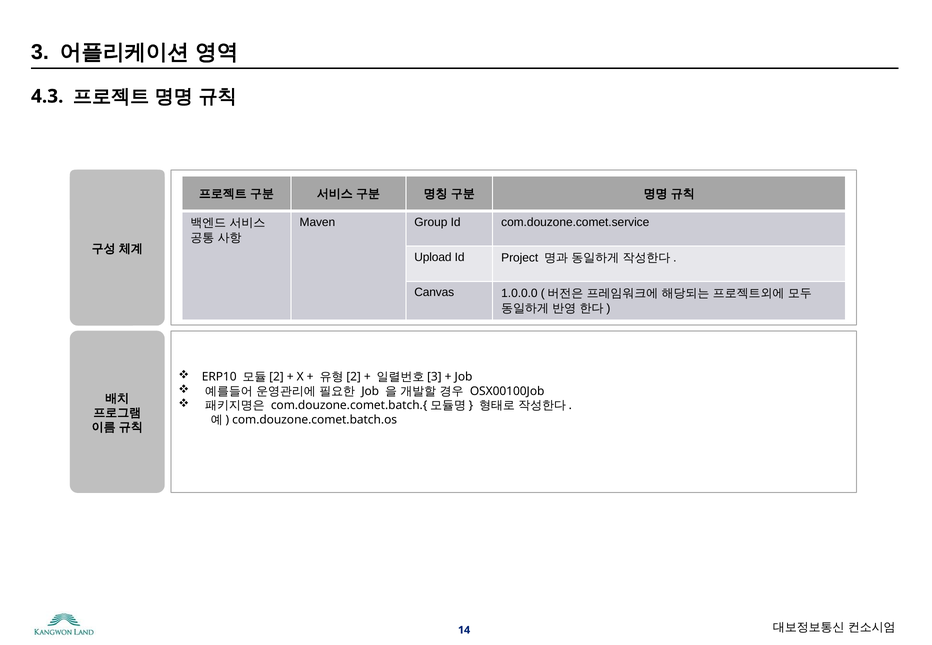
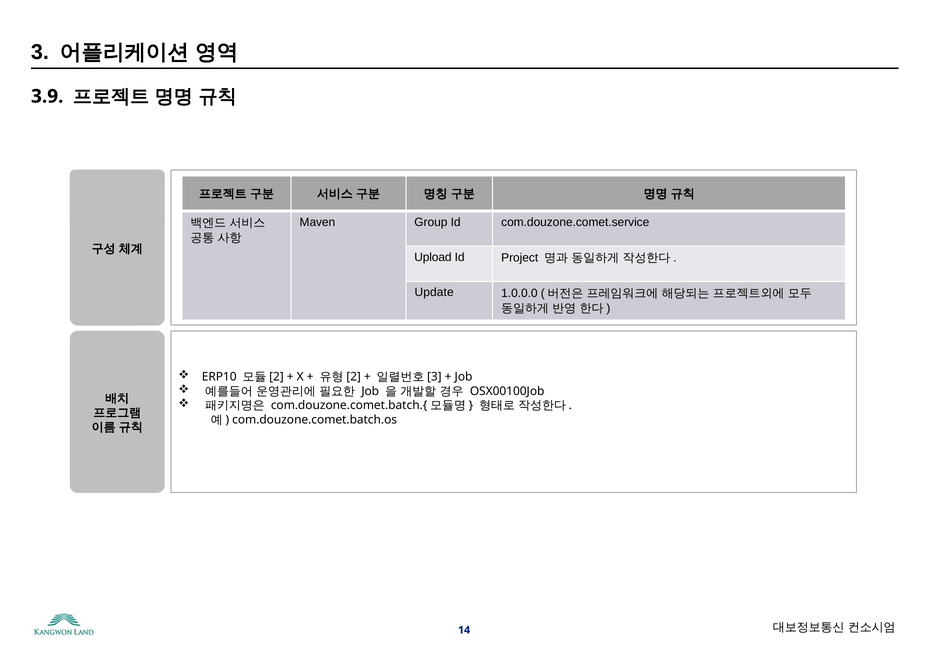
4.3: 4.3 -> 3.9 (47, 96)
Canvas: Canvas -> Update (434, 293)
